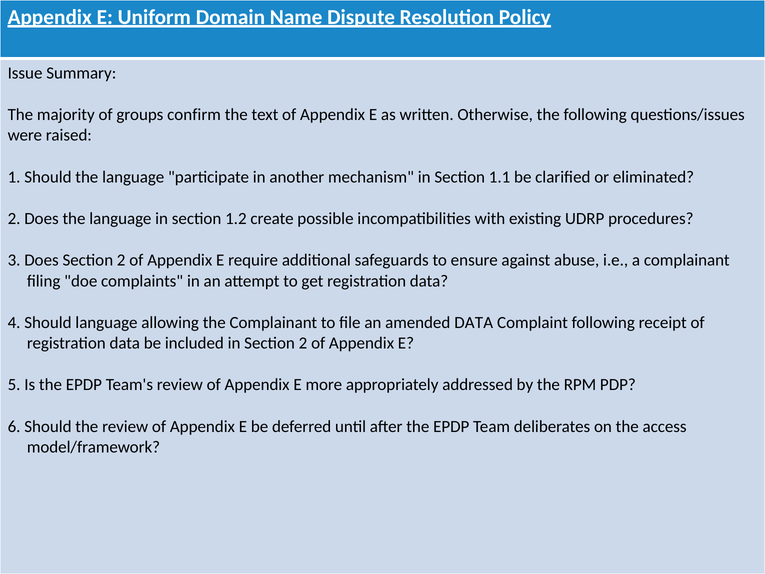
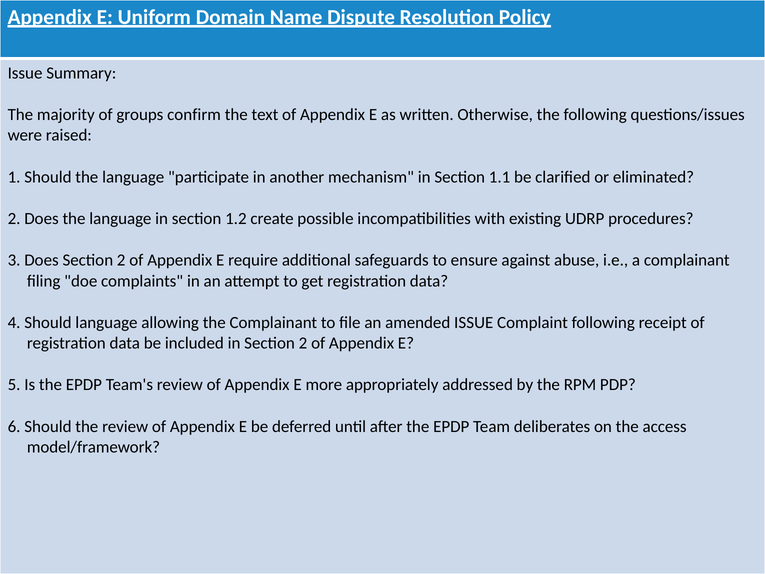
amended DATA: DATA -> ISSUE (474, 322)
